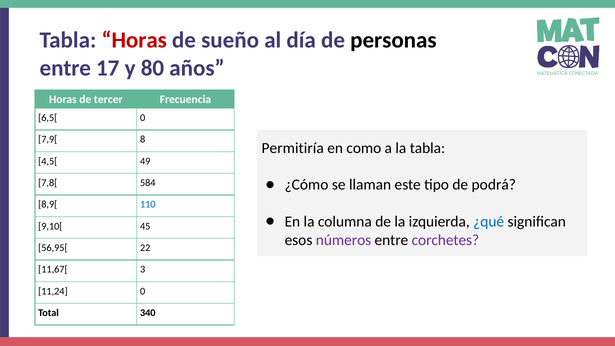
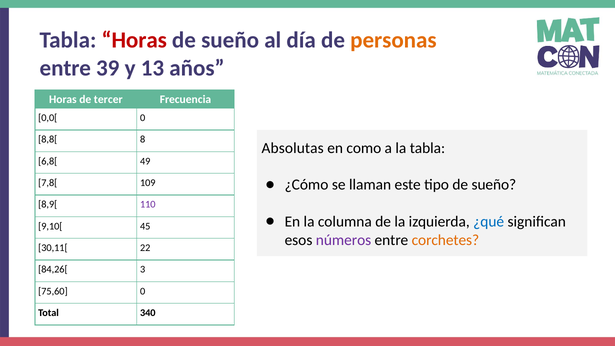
personas colour: black -> orange (393, 40)
17: 17 -> 39 (108, 68)
80: 80 -> 13 (152, 68)
6,5[: 6,5[ -> 0,0[ (48, 118)
7,9[: 7,9[ -> 8,8[ (48, 140)
Permitiría: Permitiría -> Absolutas (293, 148)
4,5[: 4,5[ -> 6,8[ (48, 161)
tipo de podrá: podrá -> sueño (494, 185)
584: 584 -> 109 (148, 183)
110 colour: blue -> purple (148, 205)
corchetes colour: purple -> orange (445, 240)
56,95[: 56,95[ -> 30,11[ (53, 248)
11,67[: 11,67[ -> 84,26[ (53, 270)
11,24: 11,24 -> 75,60 (53, 291)
